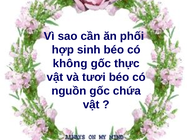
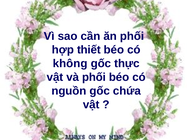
sinh: sinh -> thiết (89, 50)
và tươi: tươi -> phối (94, 77)
